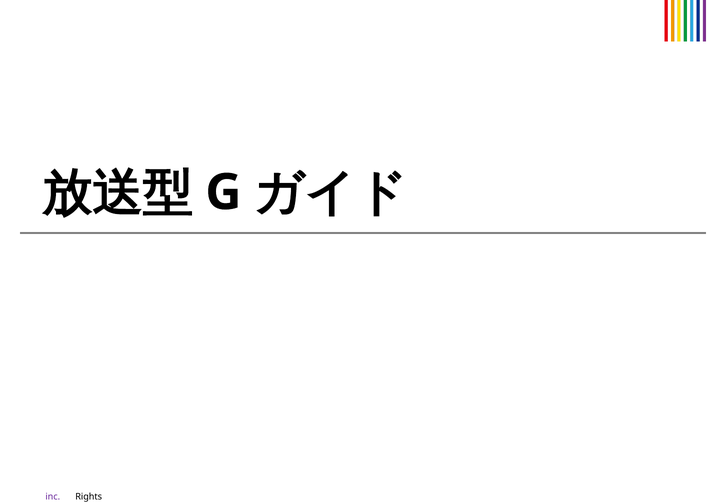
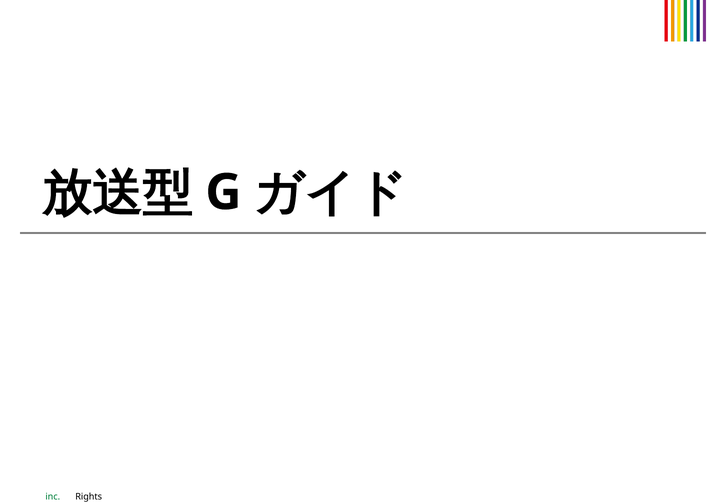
inc colour: purple -> green (53, 496)
